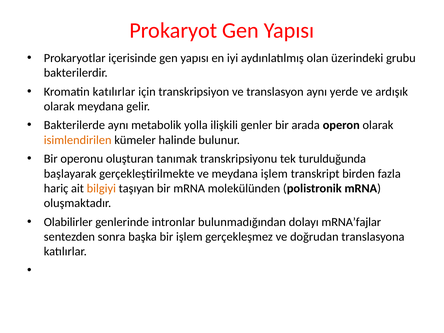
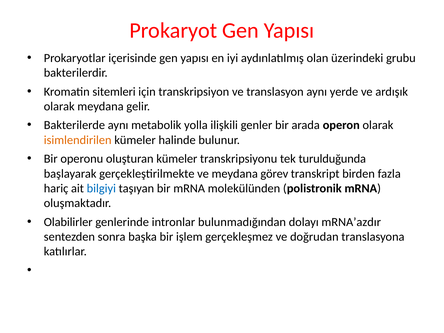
Kromatin katılırlar: katılırlar -> sitemleri (114, 92)
oluşturan tanımak: tanımak -> kümeler (177, 159)
meydana işlem: işlem -> görev (274, 174)
bilgiyi colour: orange -> blue (101, 188)
mRNA’fajlar: mRNA’fajlar -> mRNA’azdır (351, 222)
